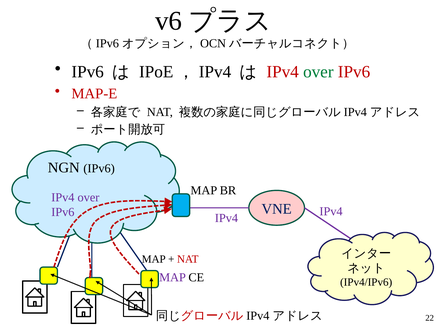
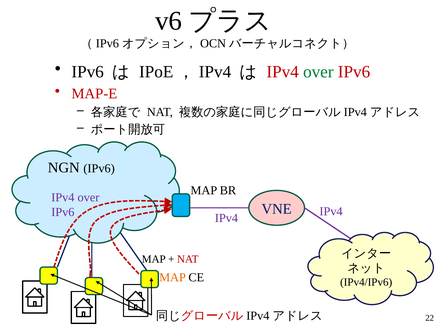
MAP colour: purple -> orange (173, 277)
